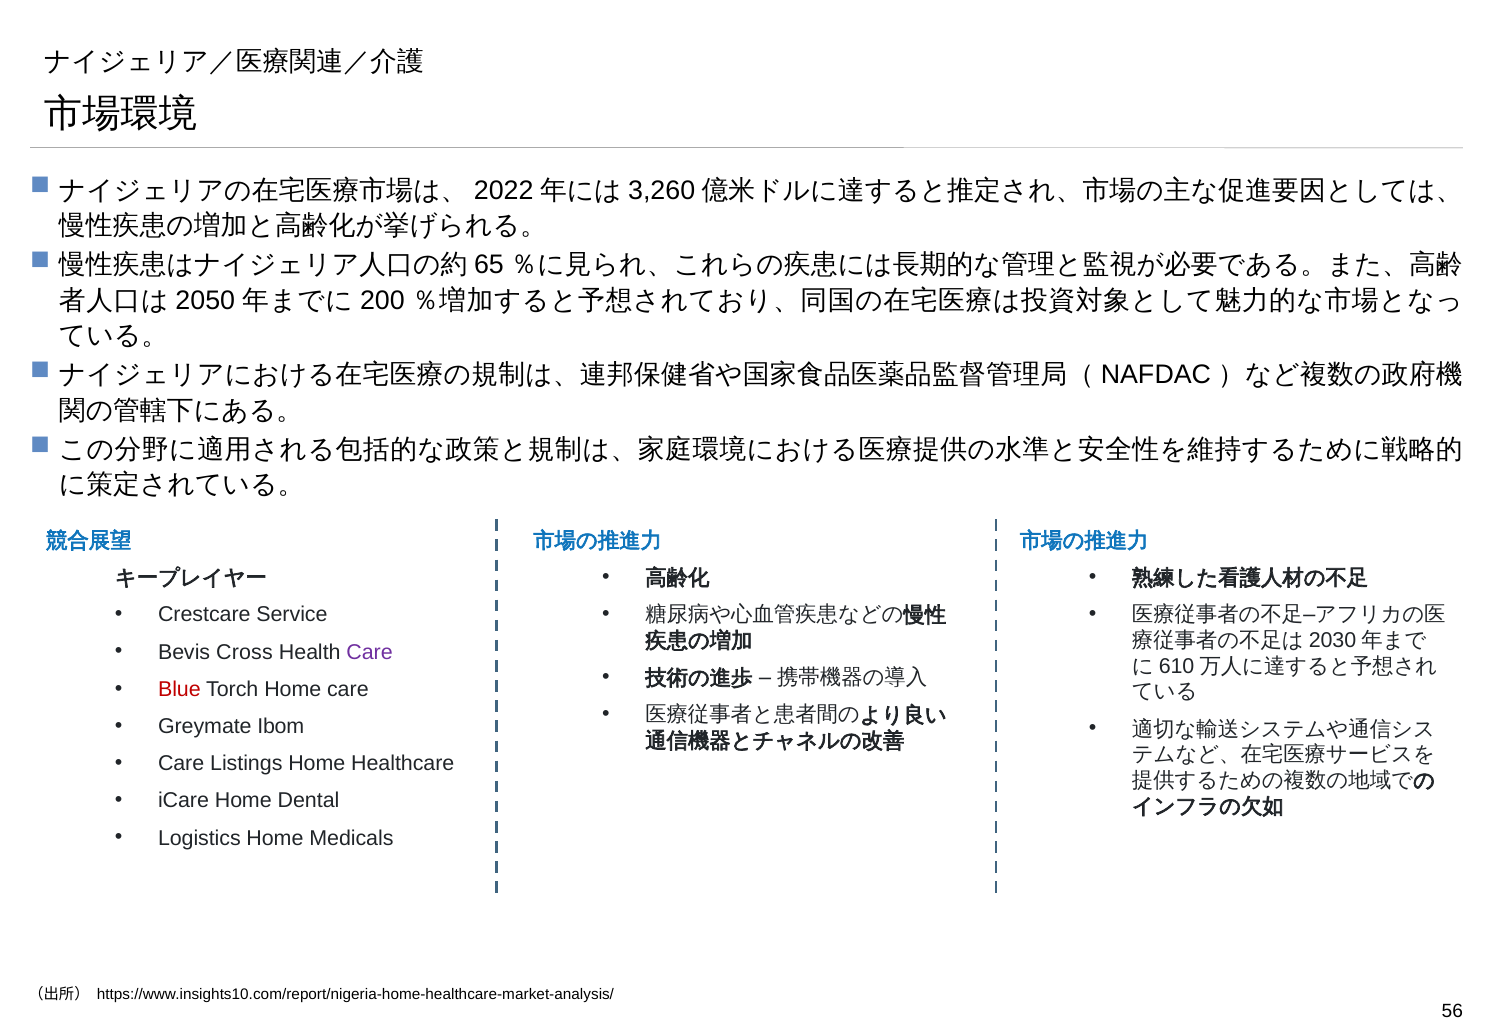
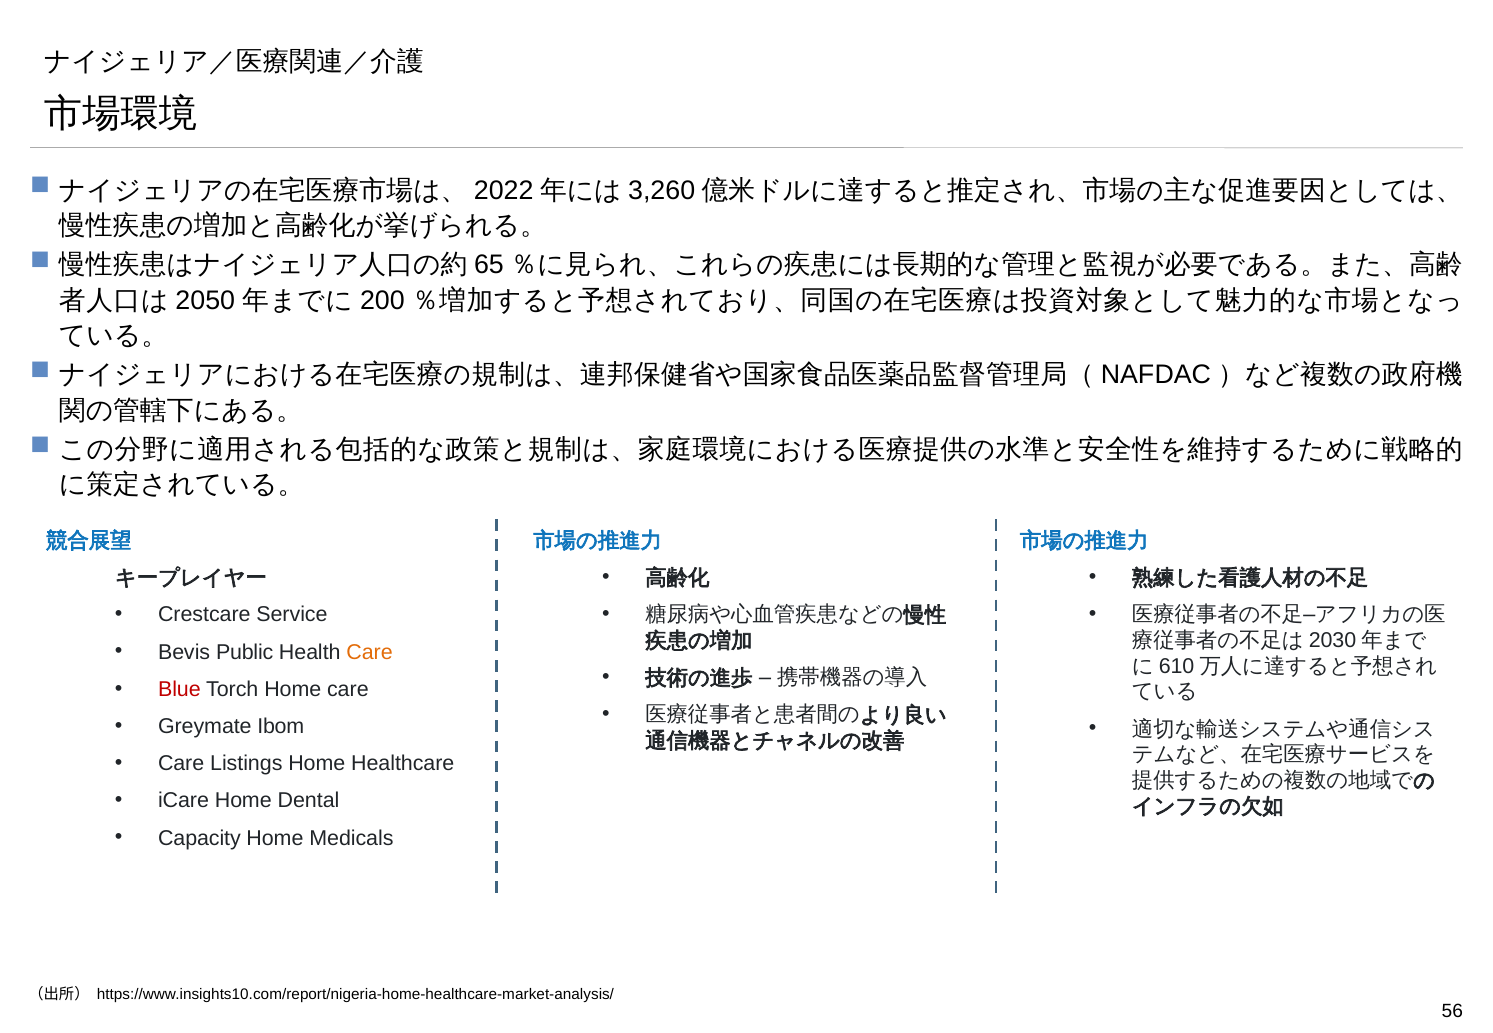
Cross: Cross -> Public (245, 652)
Care colour: purple -> orange (370, 652)
Logistics: Logistics -> Capacity (199, 838)
